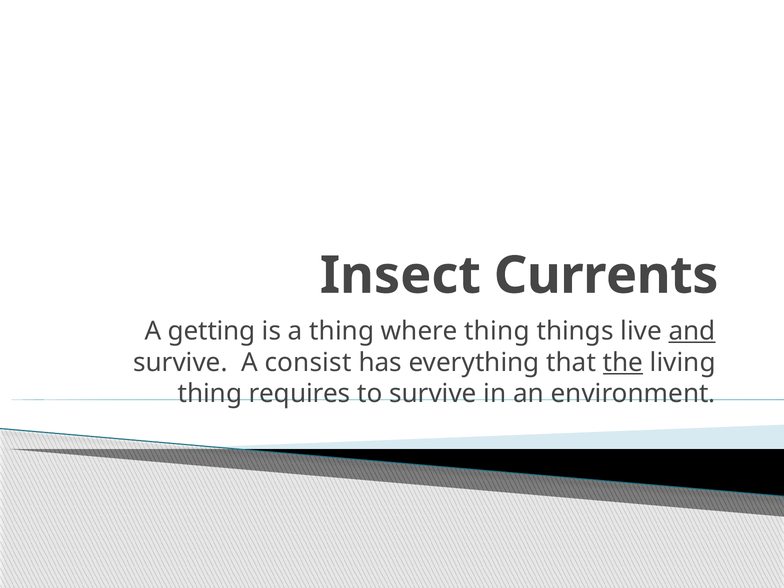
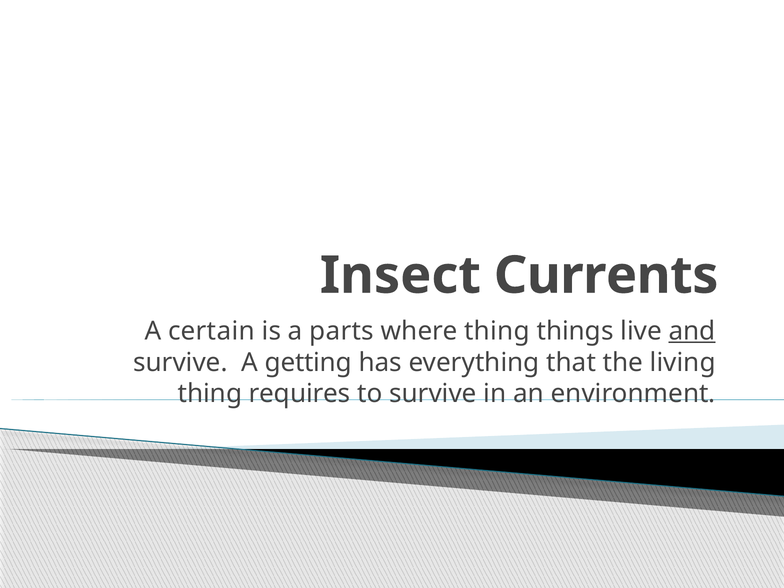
getting: getting -> certain (211, 331)
a thing: thing -> parts (342, 331)
consist: consist -> getting (308, 362)
the underline: present -> none (623, 362)
